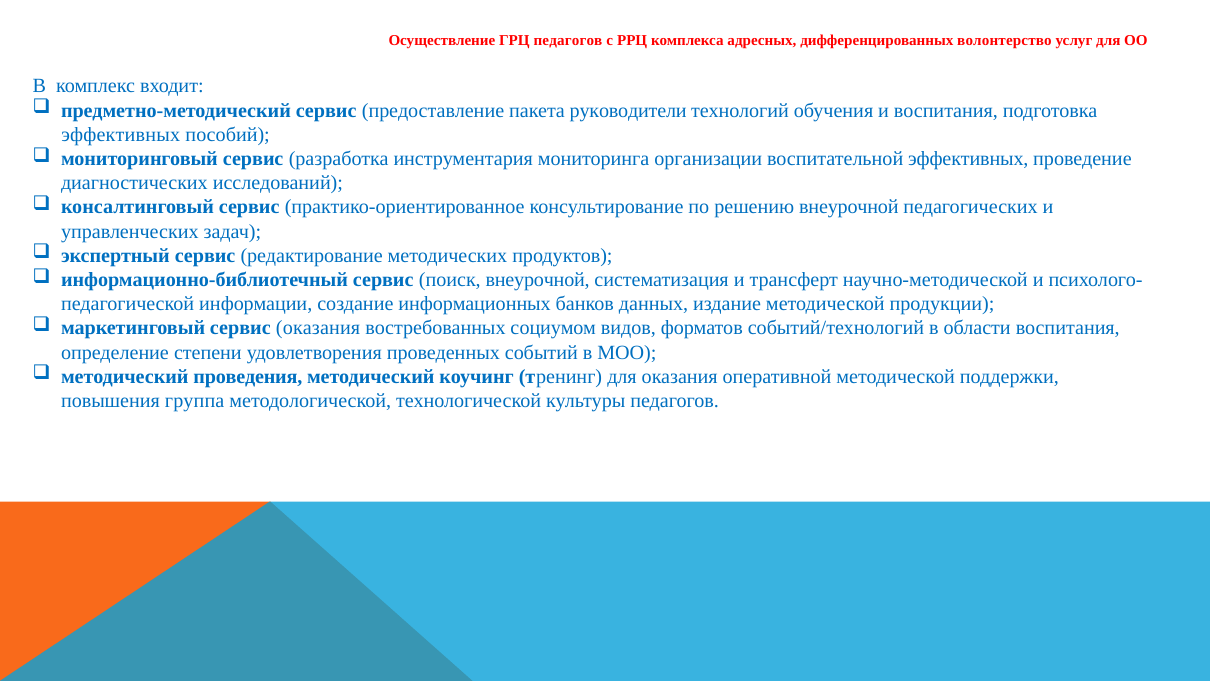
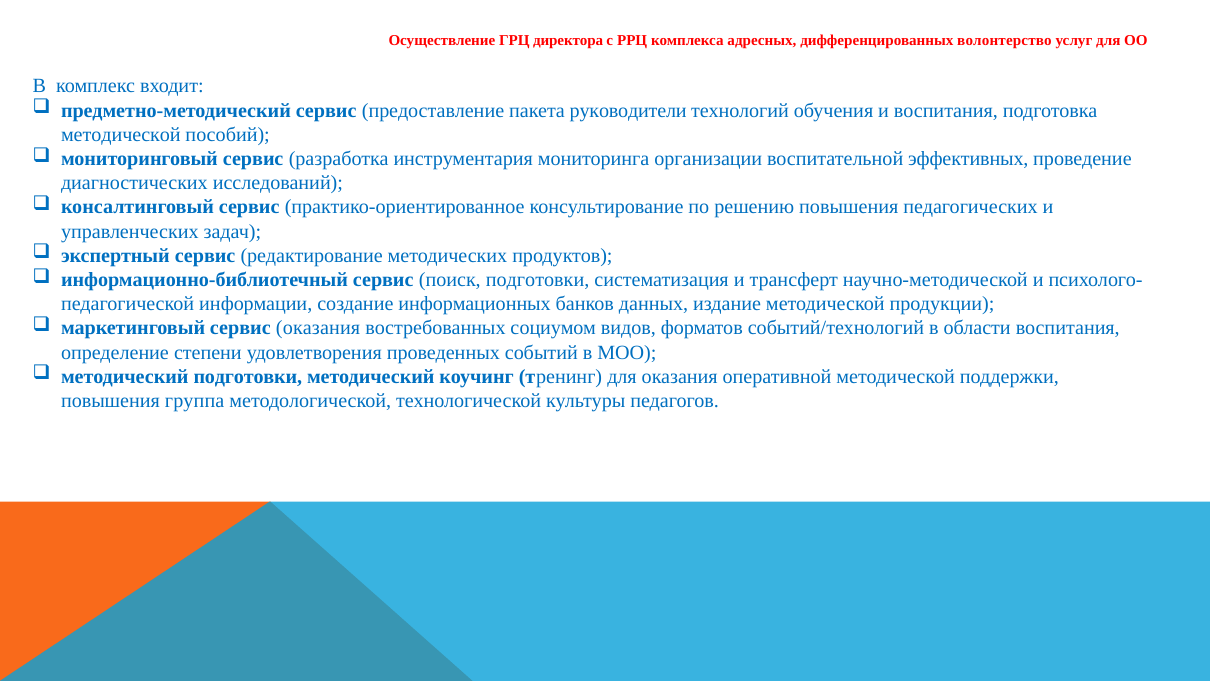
ГРЦ педагогов: педагогов -> директора (568, 40)
эффективных: эффективных -> методической (121, 135)
решению внеурочной: внеурочной -> повышения (849, 207)
поиск внеурочной: внеурочной -> подготовки (538, 280)
методический проведения: проведения -> подготовки (248, 376)
